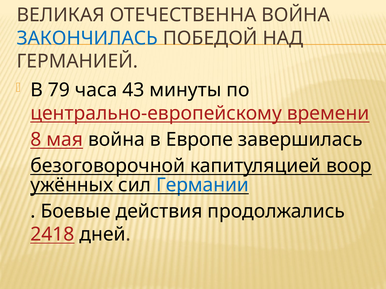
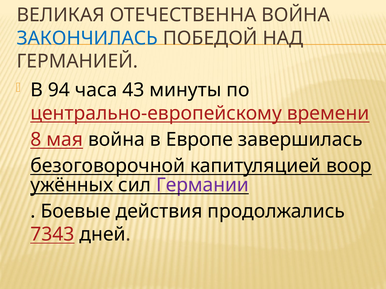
79: 79 -> 94 (59, 90)
Германии colour: blue -> purple (202, 185)
2418: 2418 -> 7343 (52, 235)
